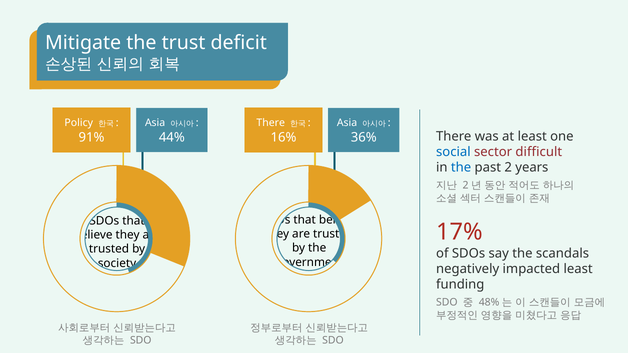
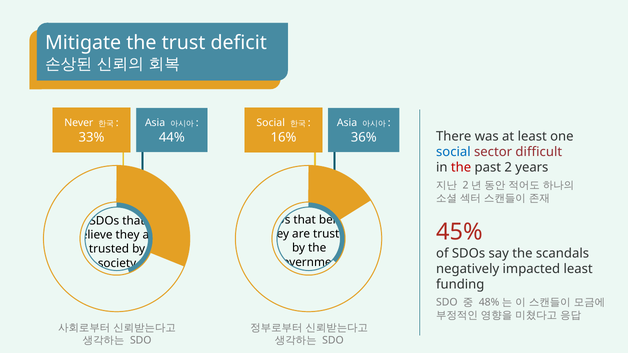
Policy: Policy -> Never (79, 123)
There: There -> Social (271, 123)
91%: 91% -> 33% (92, 137)
the colour: blue -> red (461, 168)
17%: 17% -> 45% (459, 232)
